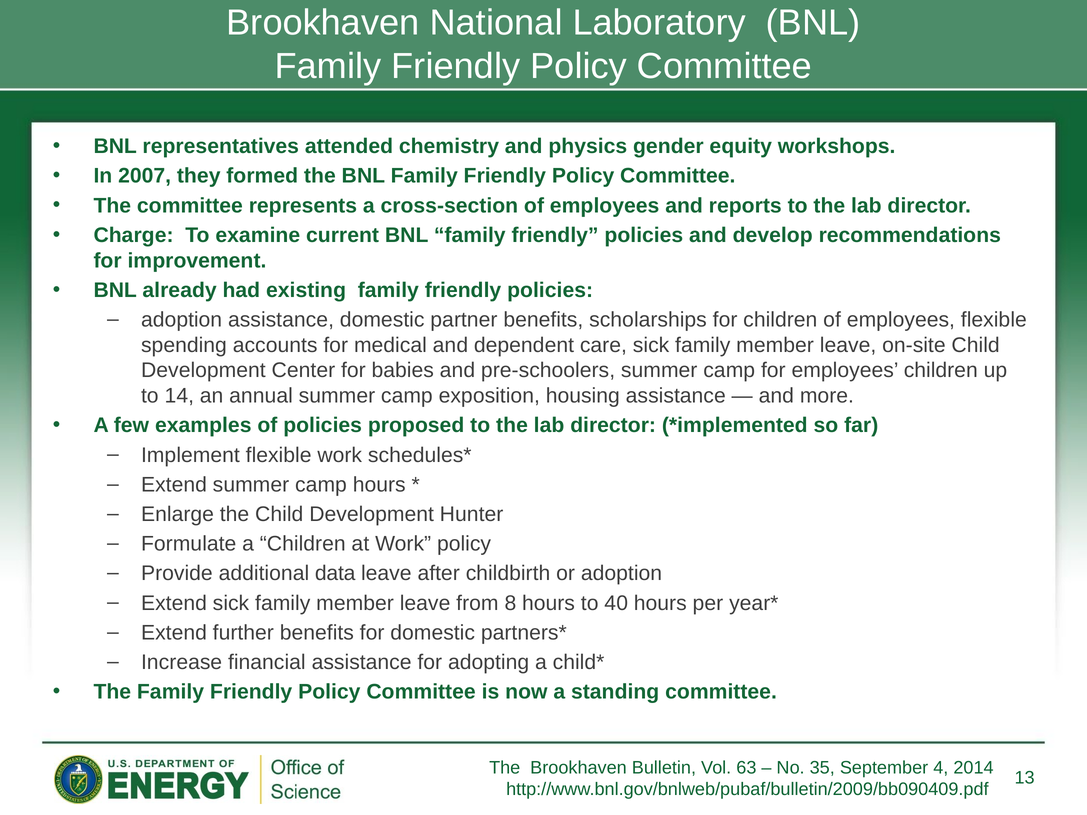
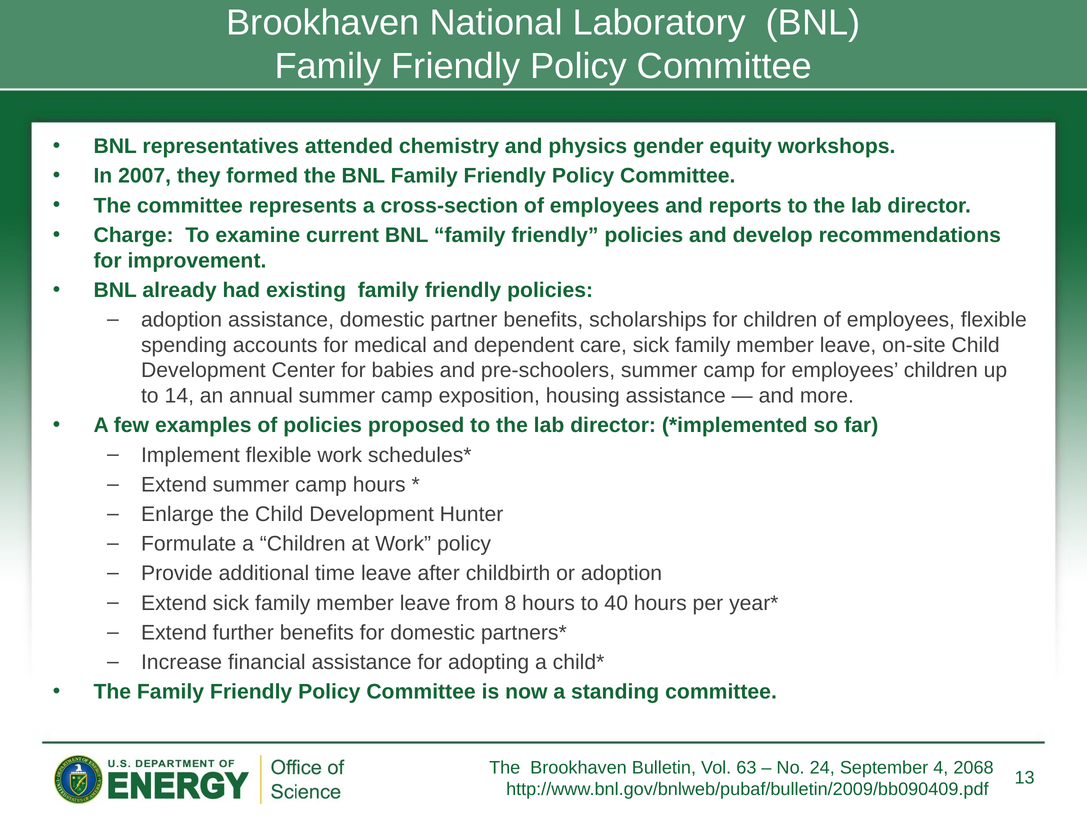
data: data -> time (335, 574)
35: 35 -> 24 (822, 768)
2014: 2014 -> 2068 (974, 768)
